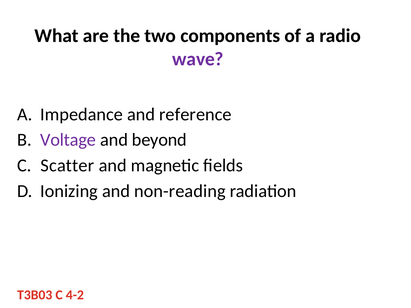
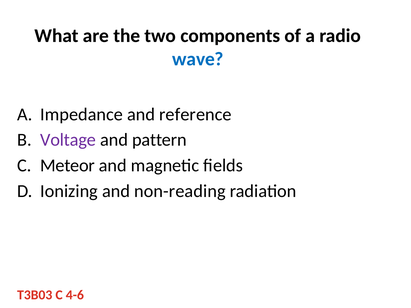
wave colour: purple -> blue (198, 59)
beyond: beyond -> pattern (159, 140)
Scatter: Scatter -> Meteor (68, 166)
4-2: 4-2 -> 4-6 (75, 295)
